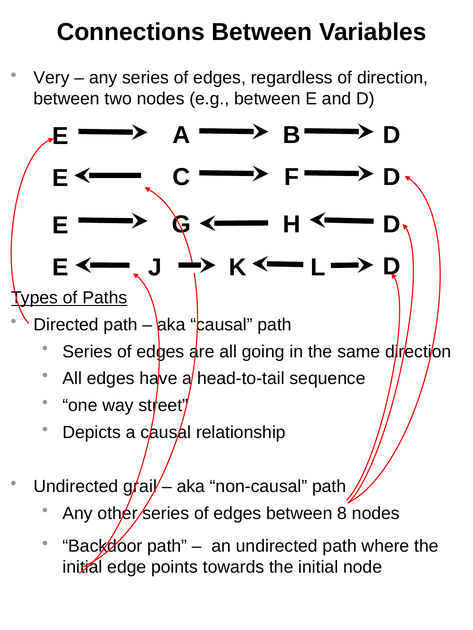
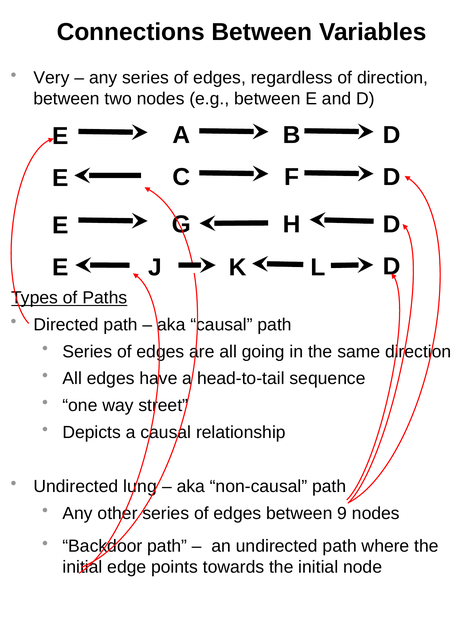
grail: grail -> lung (140, 487)
8: 8 -> 9 (342, 514)
